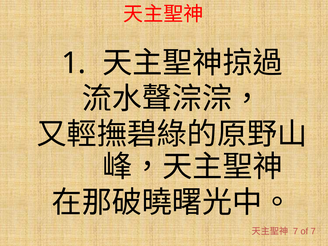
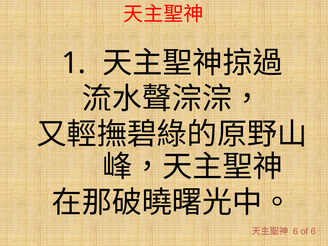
7: 7 -> 6 (295, 231)
of 7: 7 -> 6 (313, 231)
